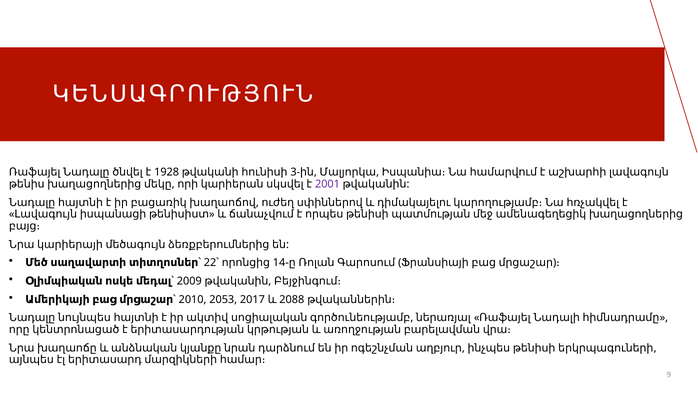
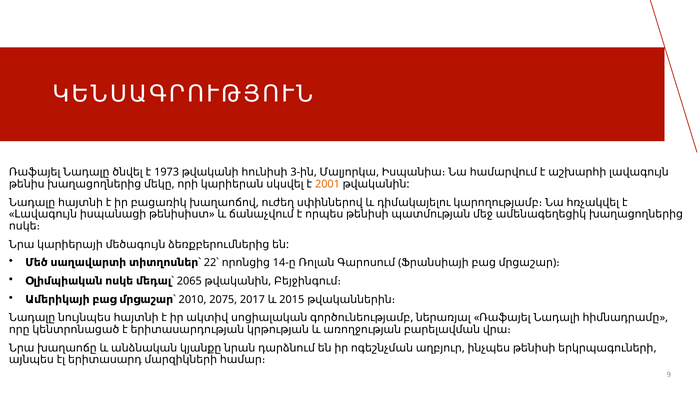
1928: 1928 -> 1973 (167, 172)
2001 colour: purple -> orange (327, 184)
բայց։: բայց։ -> ոսկե։ (25, 226)
2009: 2009 -> 2065 (189, 281)
2053: 2053 -> 2075 (223, 299)
2088: 2088 -> 2015 (292, 299)
